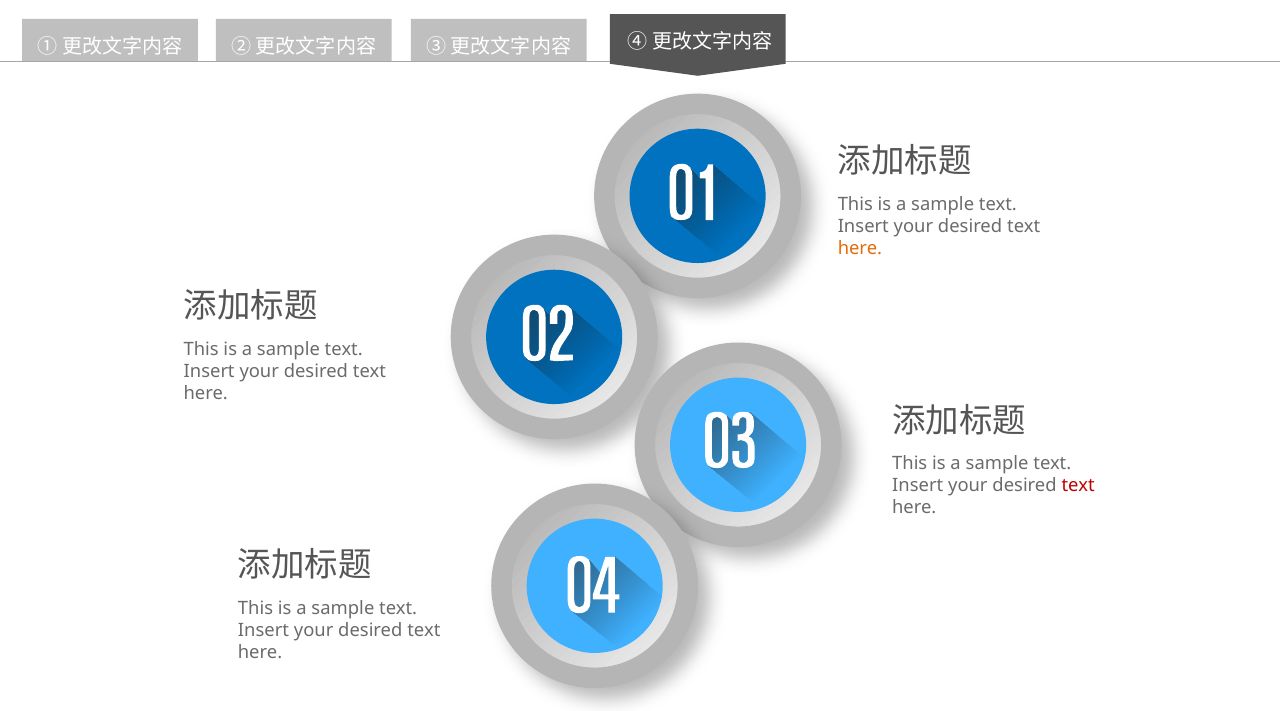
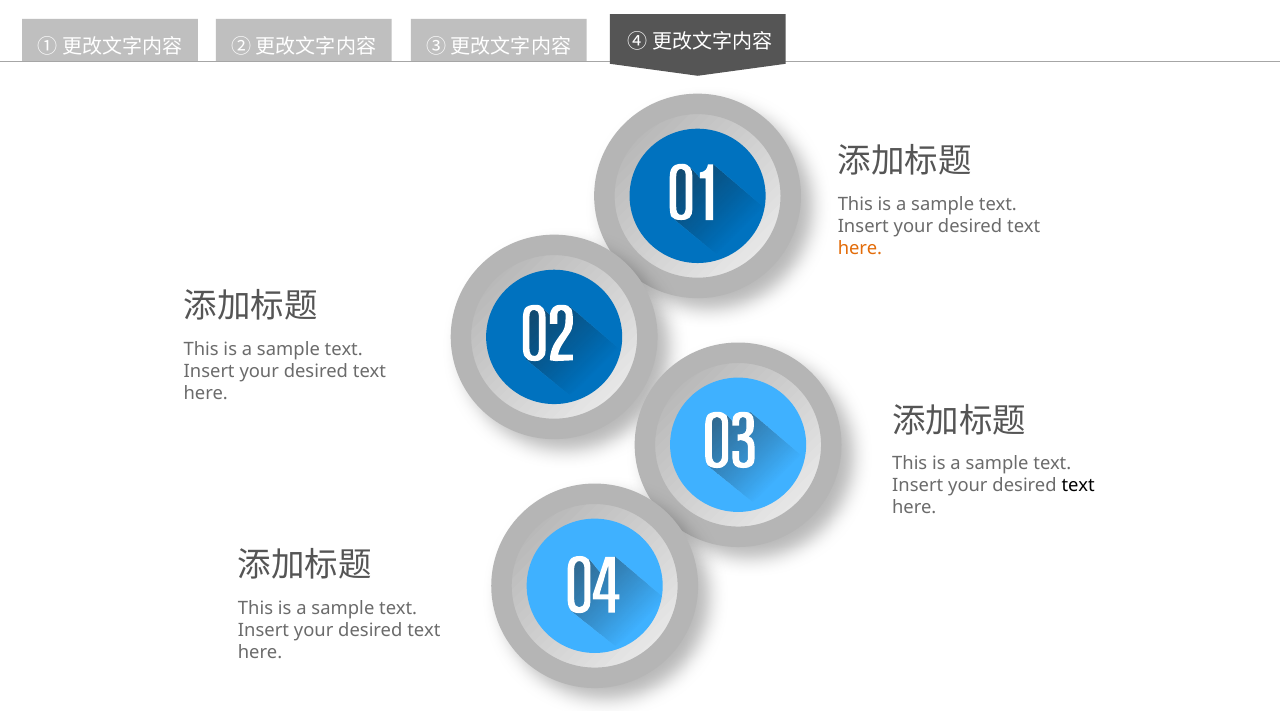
text colour: red -> black (1078, 486)
